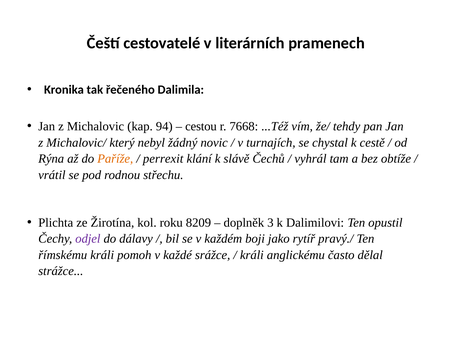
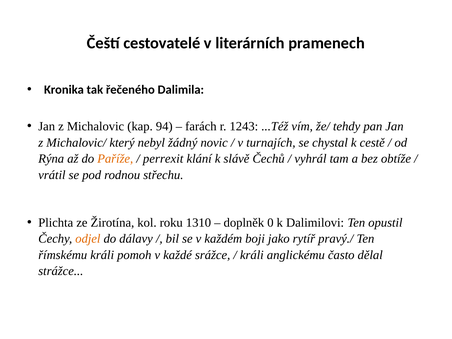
cestou: cestou -> farách (201, 126)
7668: 7668 -> 1243 (244, 126)
8209: 8209 -> 1310 (198, 223)
3: 3 -> 0 (270, 223)
odjel colour: purple -> orange (88, 239)
